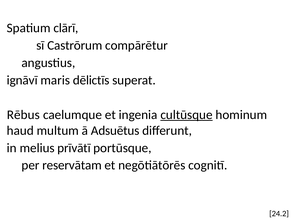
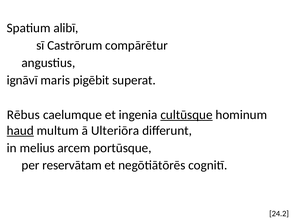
clārī: clārī -> alibī (66, 28)
dēlictīs: dēlictīs -> pigēbit (91, 80)
haud underline: none -> present (20, 131)
Adsuētus: Adsuētus -> Ulteriōra (115, 131)
prīvātī: prīvātī -> arcem (74, 148)
